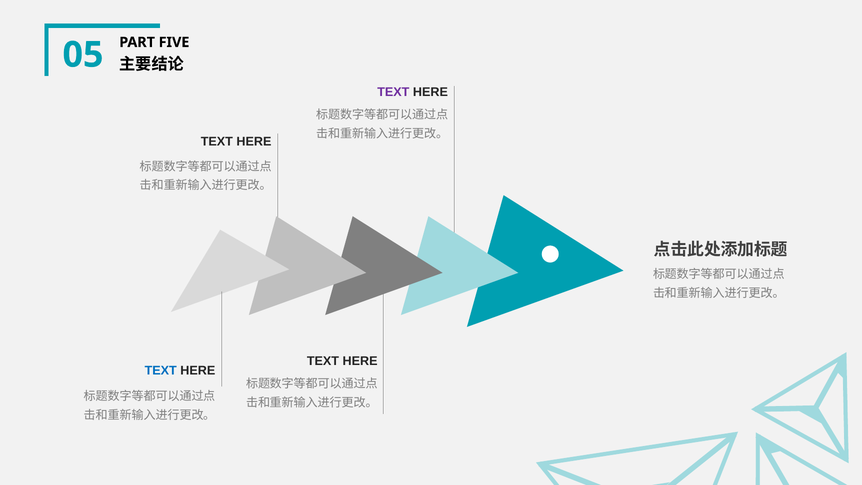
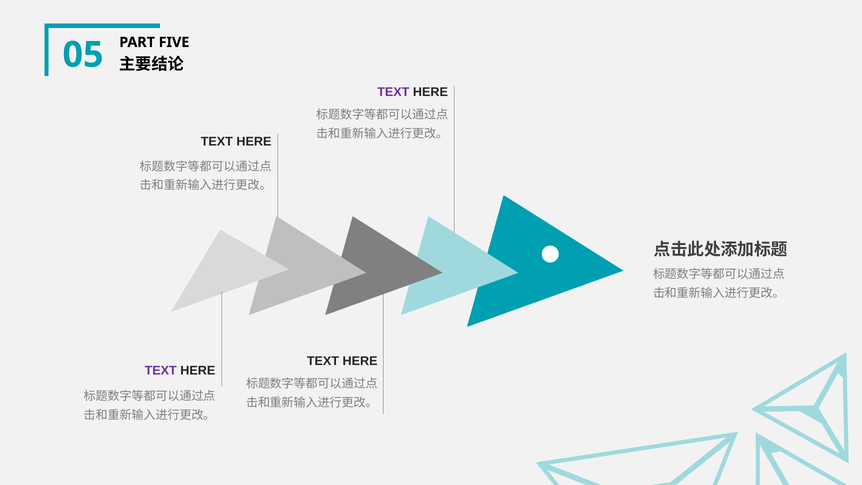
TEXT colour: blue -> purple (161, 370)
